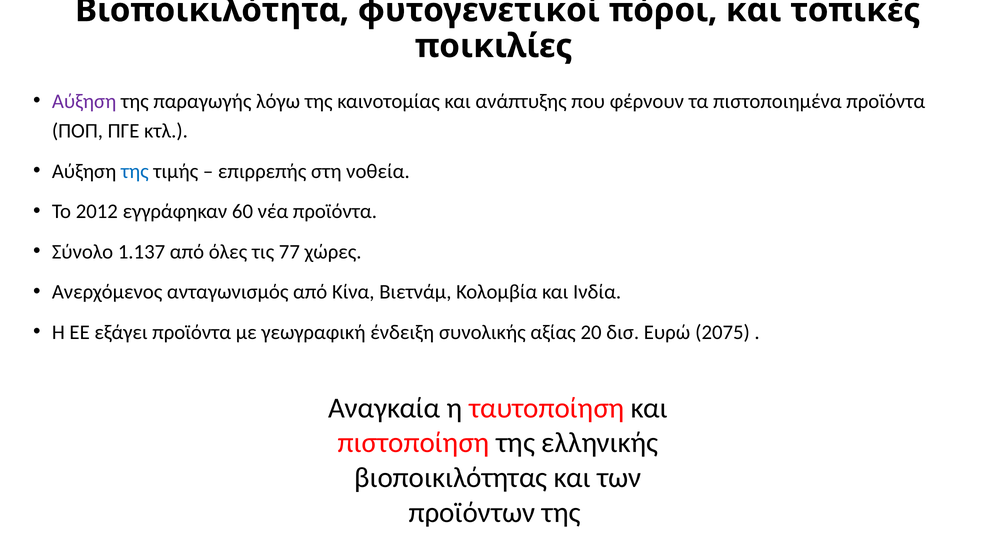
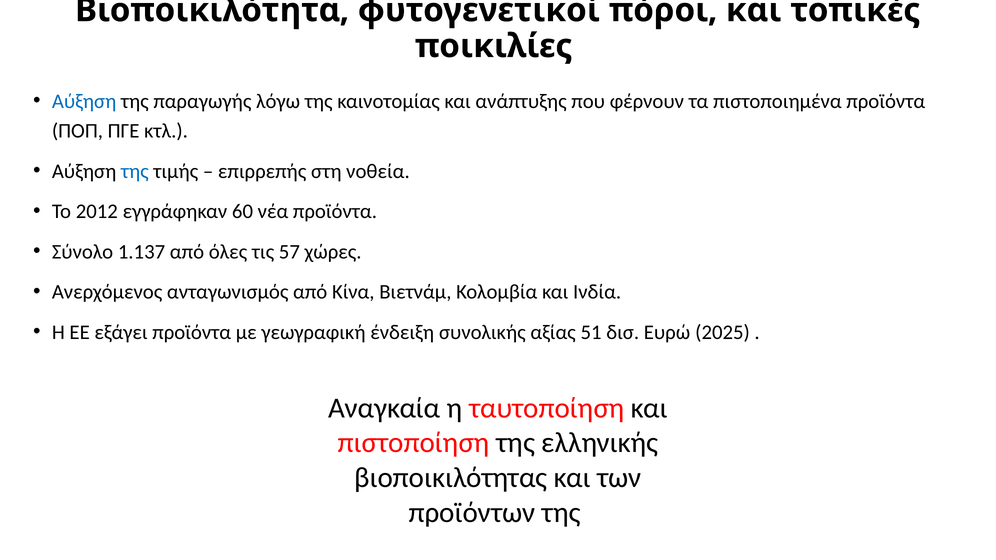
Αύξηση colour: purple -> blue (84, 101)
77: 77 -> 57 (289, 252)
20: 20 -> 51 (591, 332)
2075: 2075 -> 2025 (723, 332)
